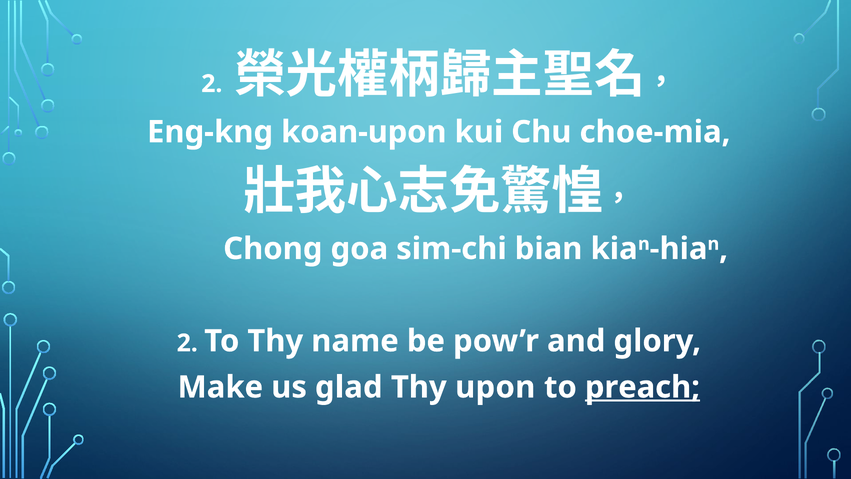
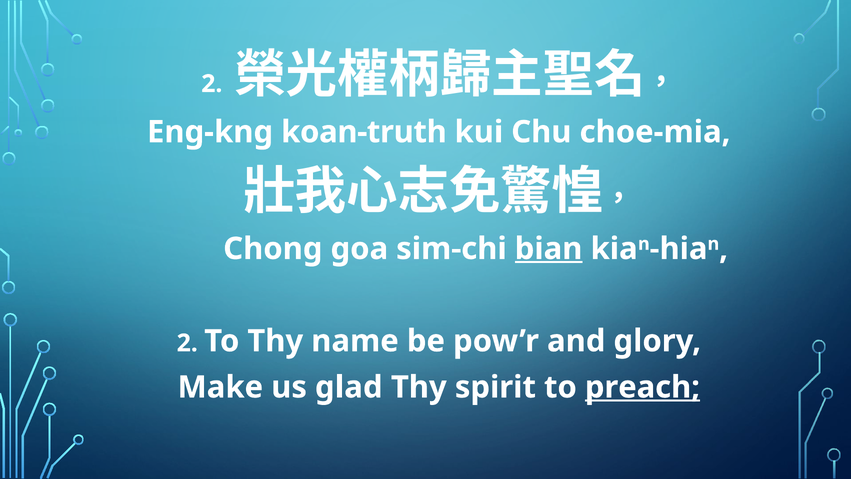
koan-upon: koan-upon -> koan-truth (364, 132)
bian underline: none -> present (549, 249)
upon: upon -> spirit (495, 387)
